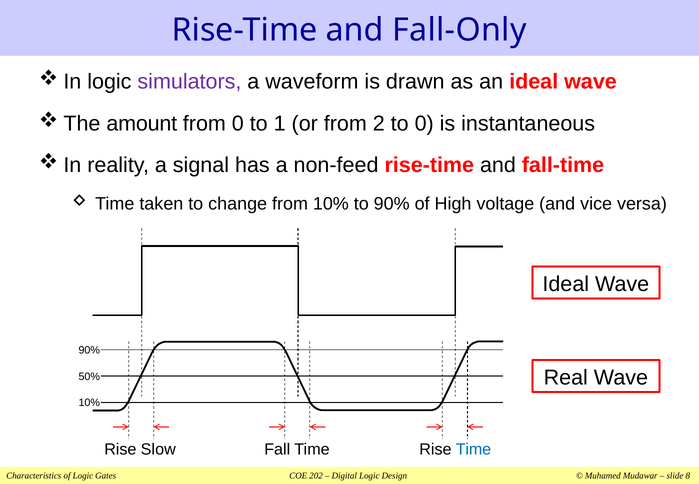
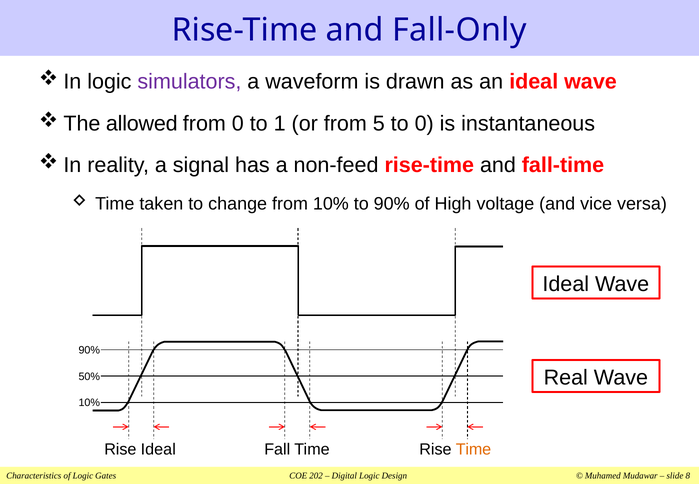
amount: amount -> allowed (142, 124)
2: 2 -> 5 (379, 124)
Rise Slow: Slow -> Ideal (158, 449)
Time colour: blue -> orange (473, 449)
